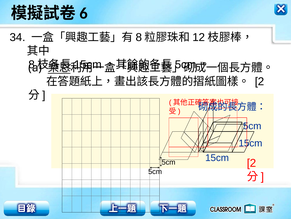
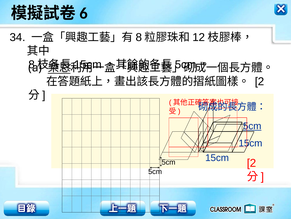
5cm underline: none -> present (252, 126)
